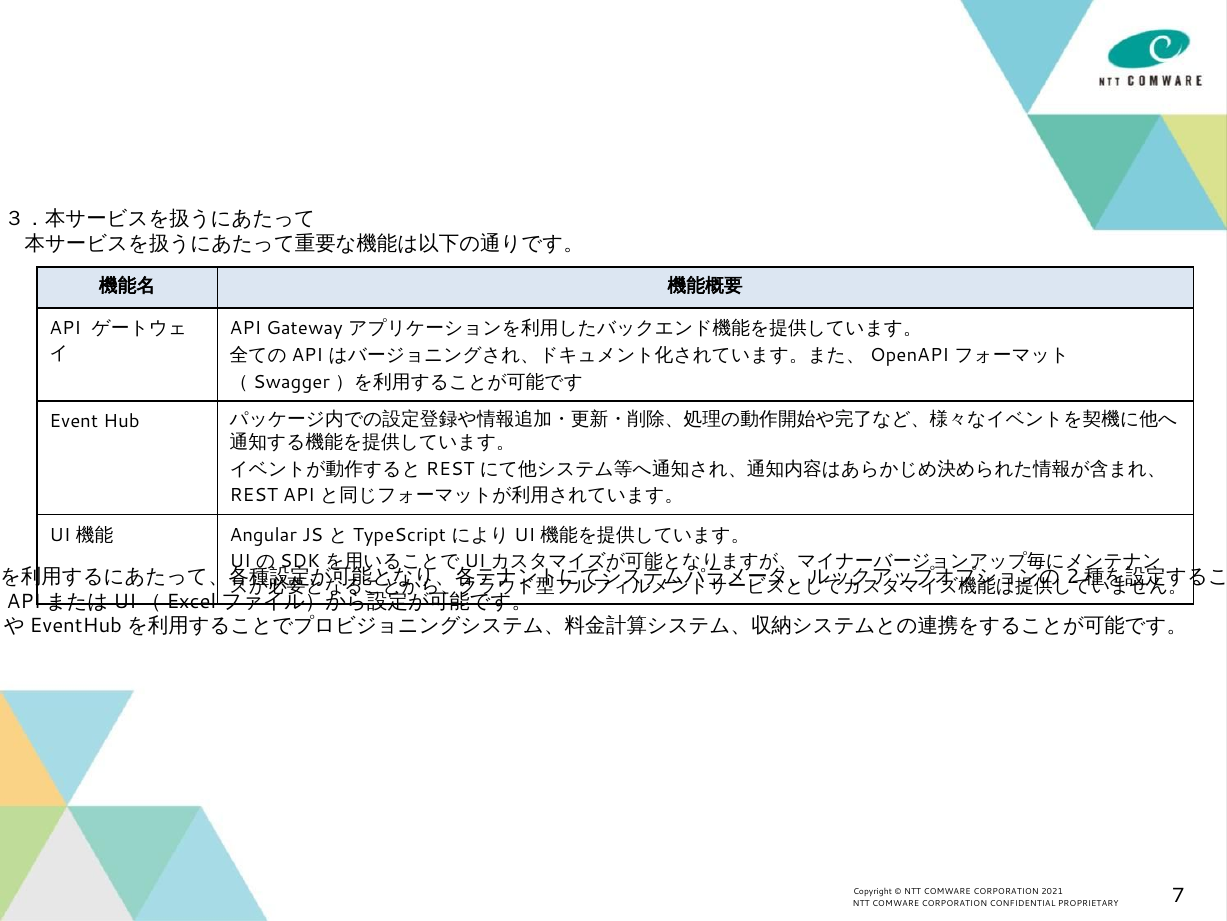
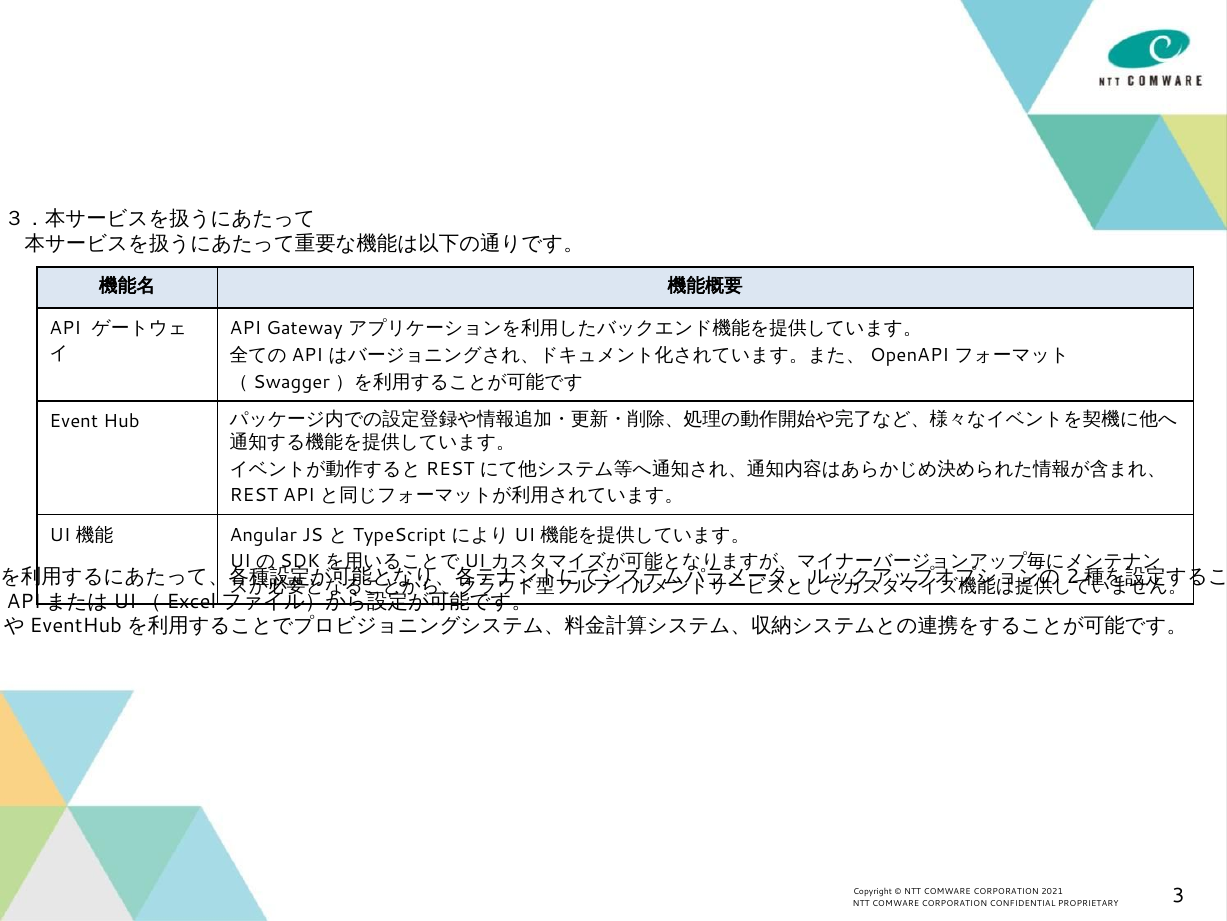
7: 7 -> 3 (1178, 895)
